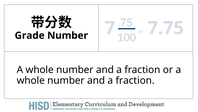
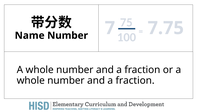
Grade: Grade -> Name (30, 35)
